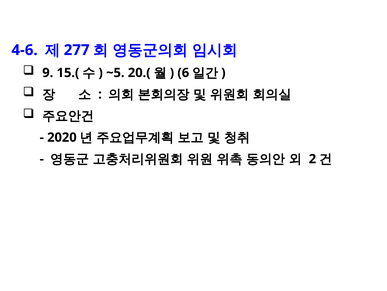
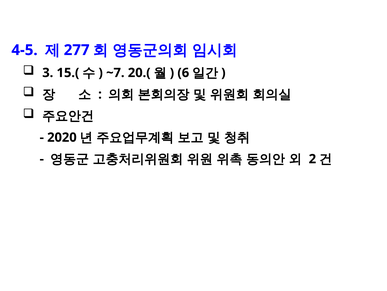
4-6: 4-6 -> 4-5 (24, 50)
9: 9 -> 3 (48, 73)
~5: ~5 -> ~7 (115, 73)
